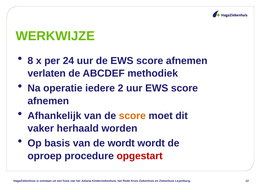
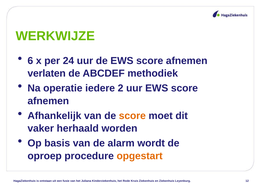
8: 8 -> 6 (30, 61)
de wordt: wordt -> alarm (121, 143)
opgestart colour: red -> orange (140, 156)
